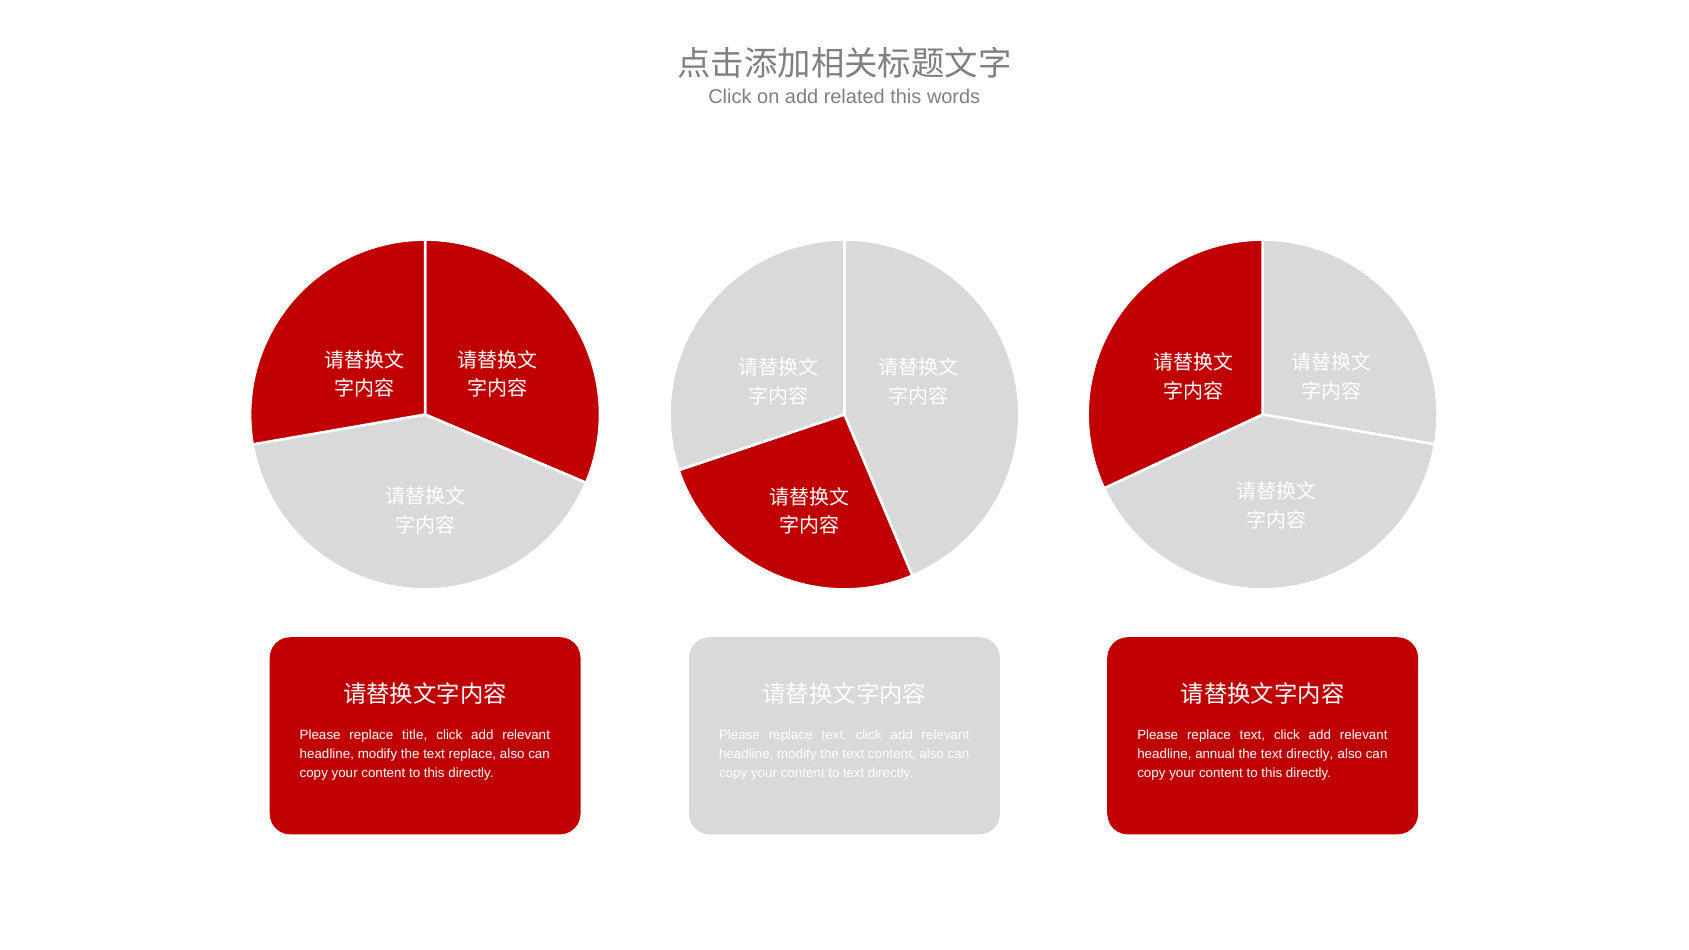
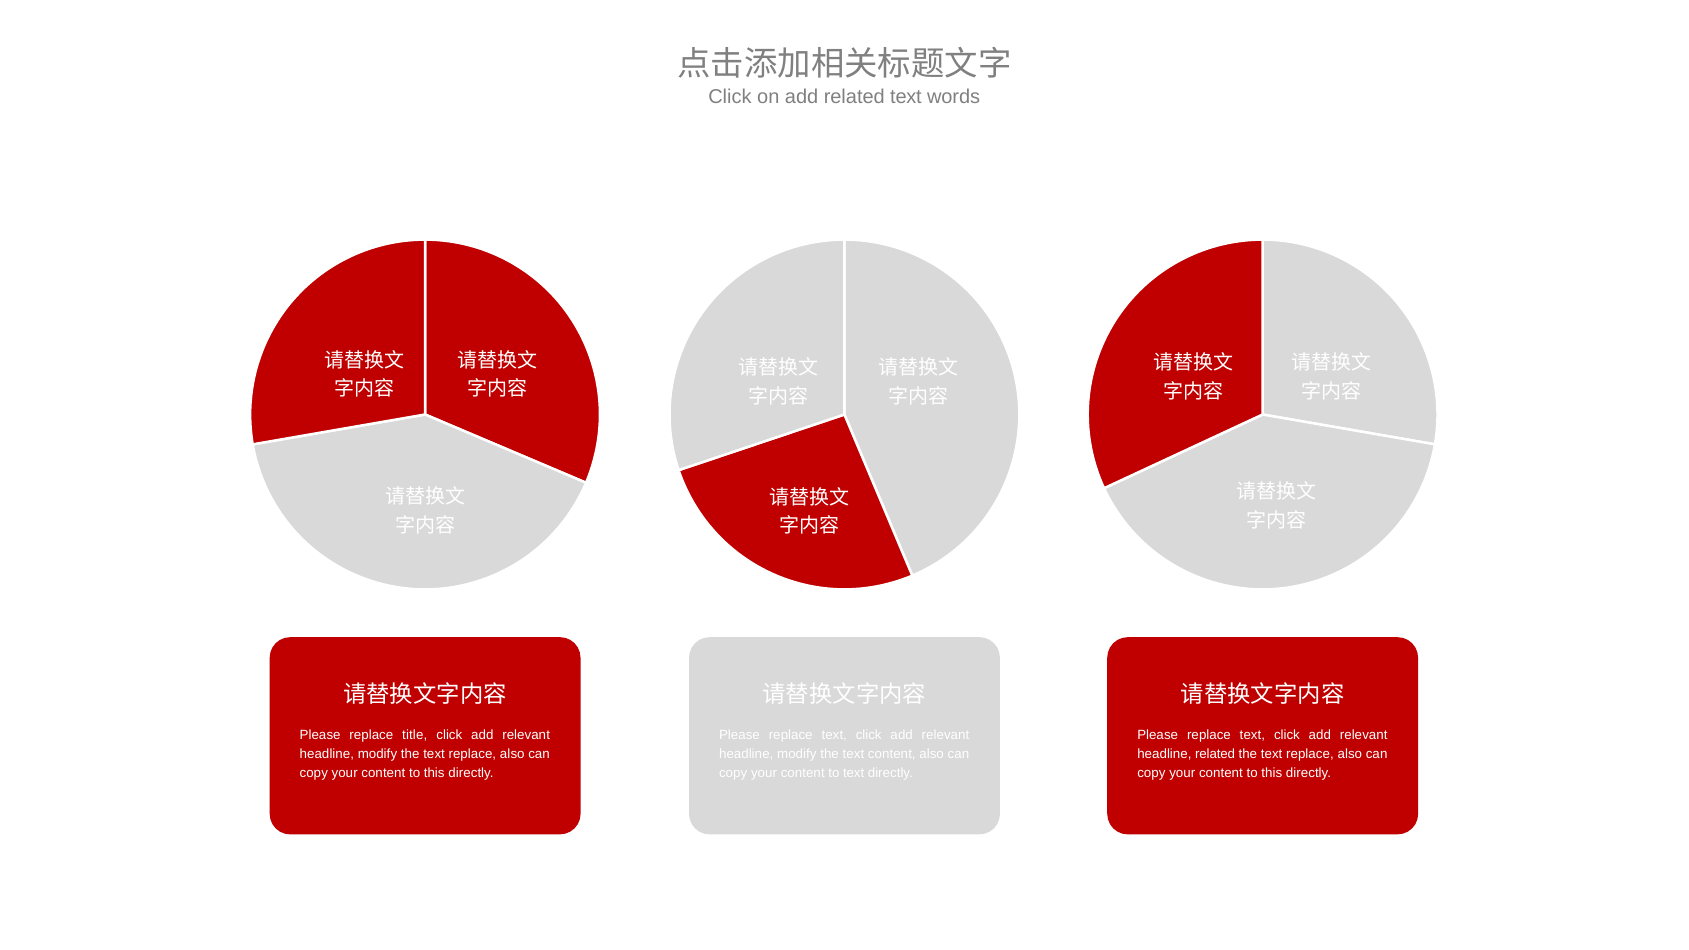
related this: this -> text (906, 96)
headline annual: annual -> related (1215, 754)
directly: directly -> replace (1310, 754)
